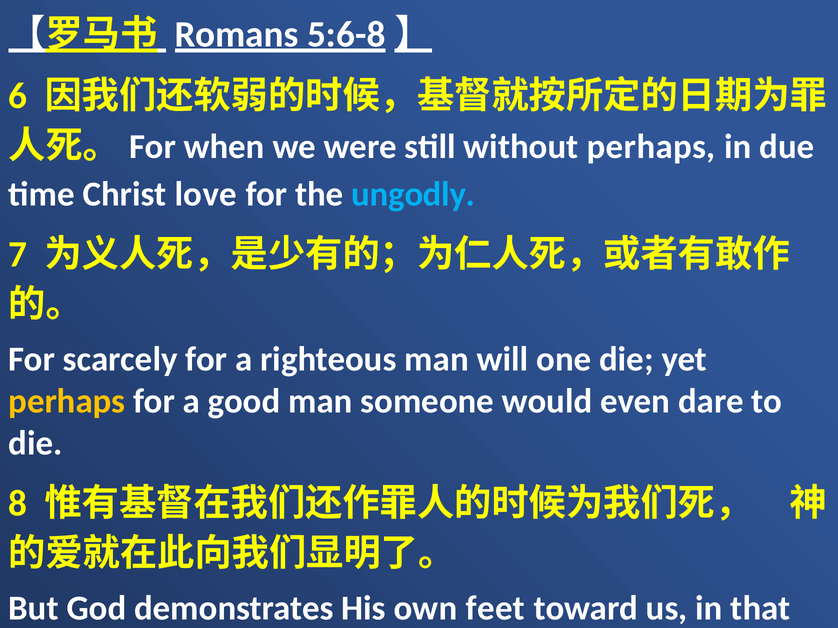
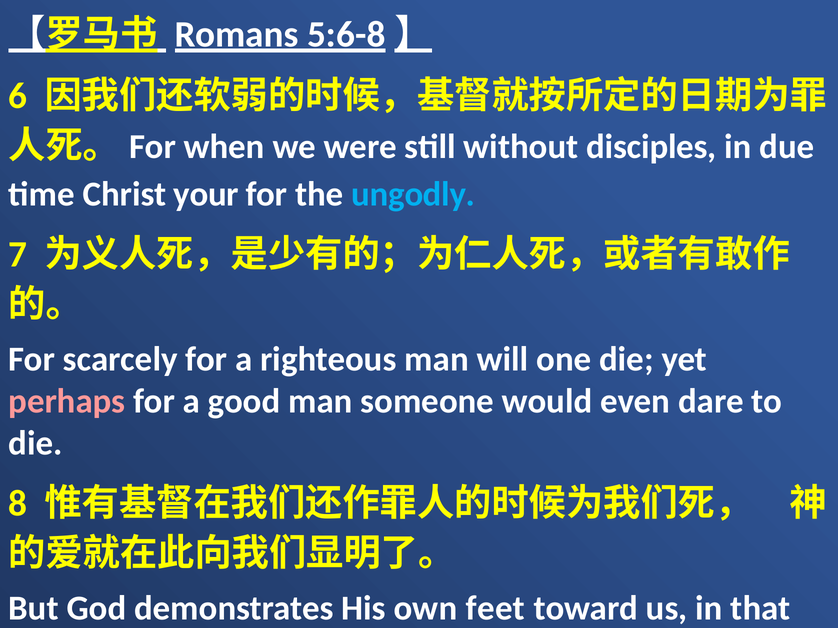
without perhaps: perhaps -> disciples (651, 147)
love: love -> your (206, 194)
perhaps colour: yellow -> pink (67, 402)
